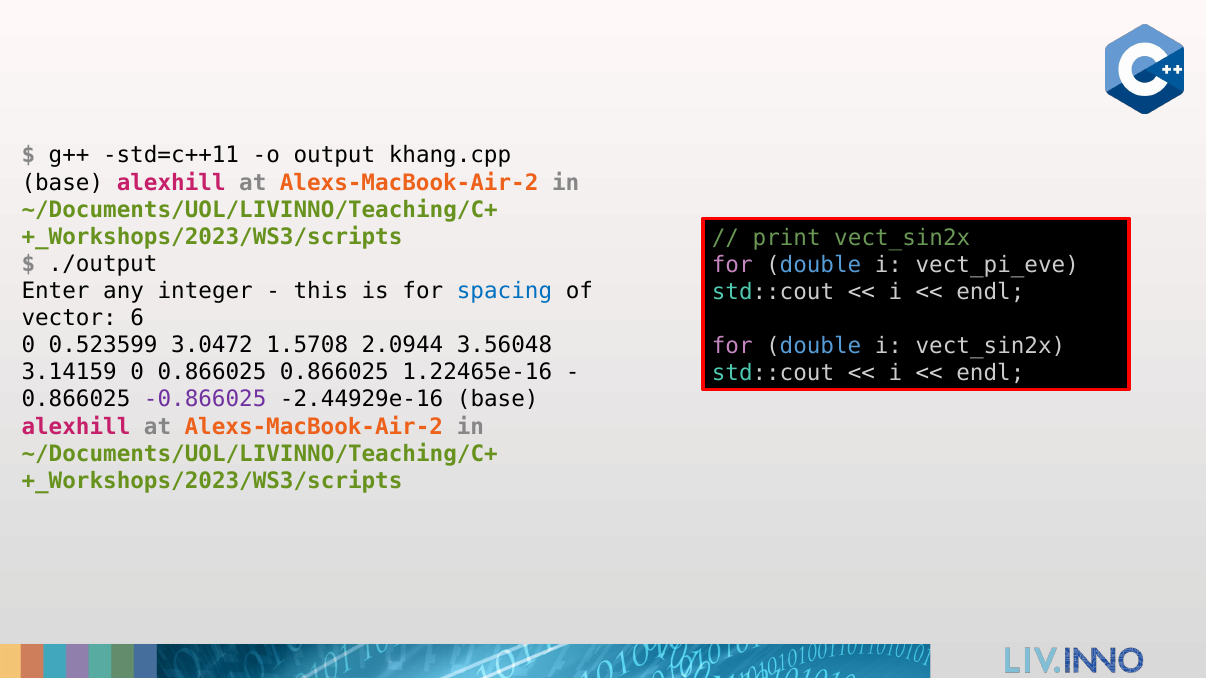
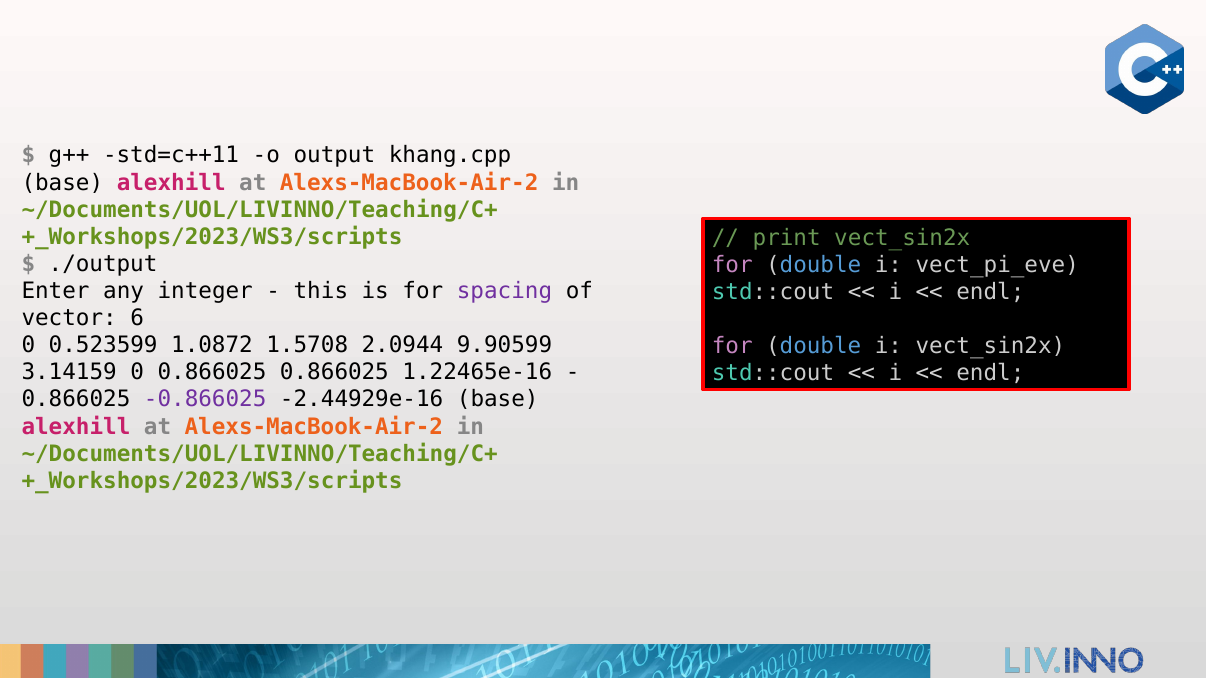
spacing colour: blue -> purple (504, 291)
3.0472: 3.0472 -> 1.0872 (212, 345)
3.56048: 3.56048 -> 9.90599 (504, 345)
